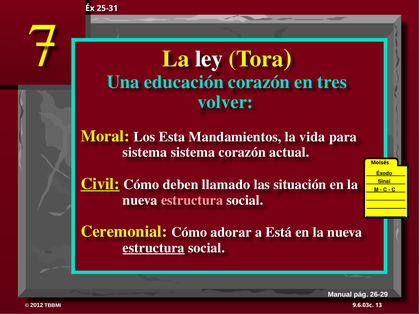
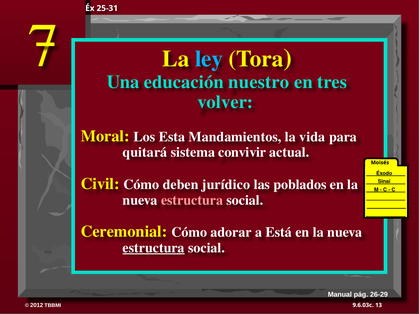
ley colour: white -> light blue (209, 59)
educación corazón: corazón -> nuestro (259, 82)
sistema: sistema -> quitará (145, 152)
sistema corazón: corazón -> convivir (242, 152)
Civil underline: present -> none (100, 184)
llamado: llamado -> jurídico (226, 185)
situación: situación -> poblados (300, 185)
